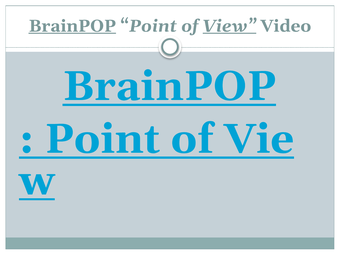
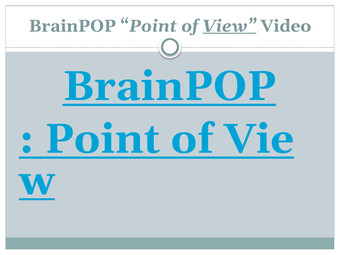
BrainPOP underline: present -> none (72, 26)
